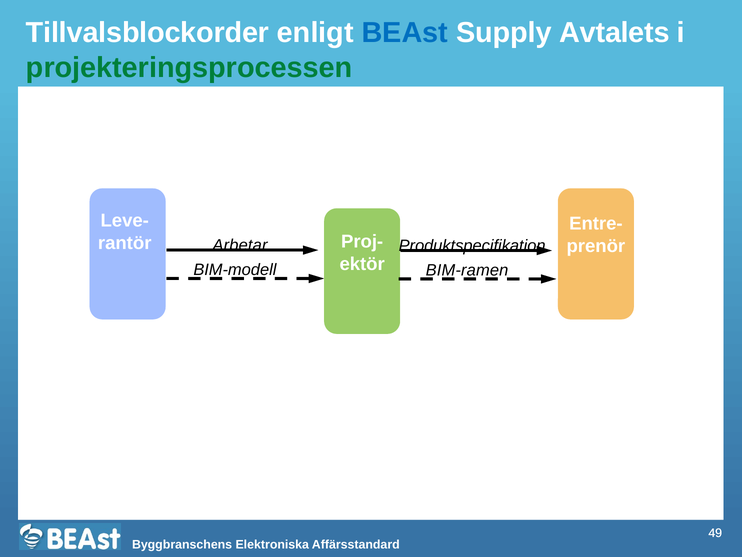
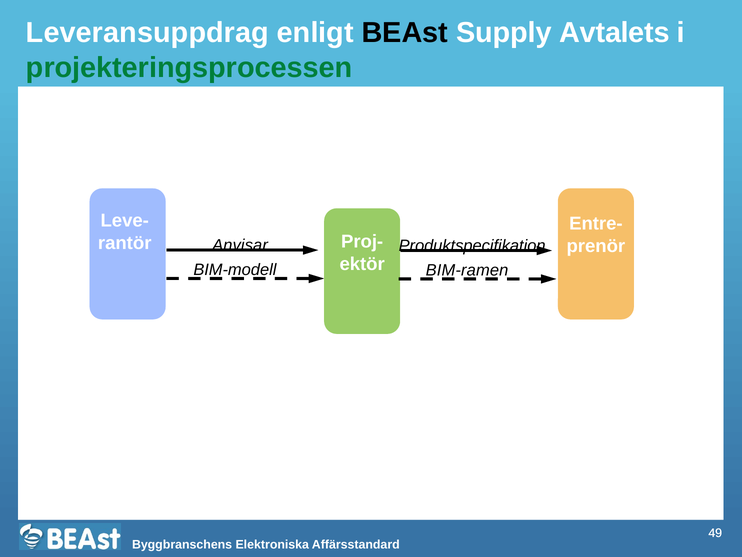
Tillvalsblockorder: Tillvalsblockorder -> Leveransuppdrag (147, 33)
BEAst colour: blue -> black (405, 33)
Arbetar: Arbetar -> Anvisar (240, 245)
